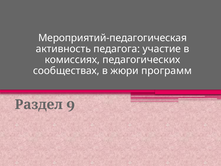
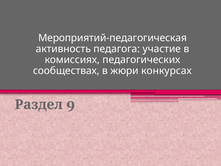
программ: программ -> конкурсах (167, 71)
